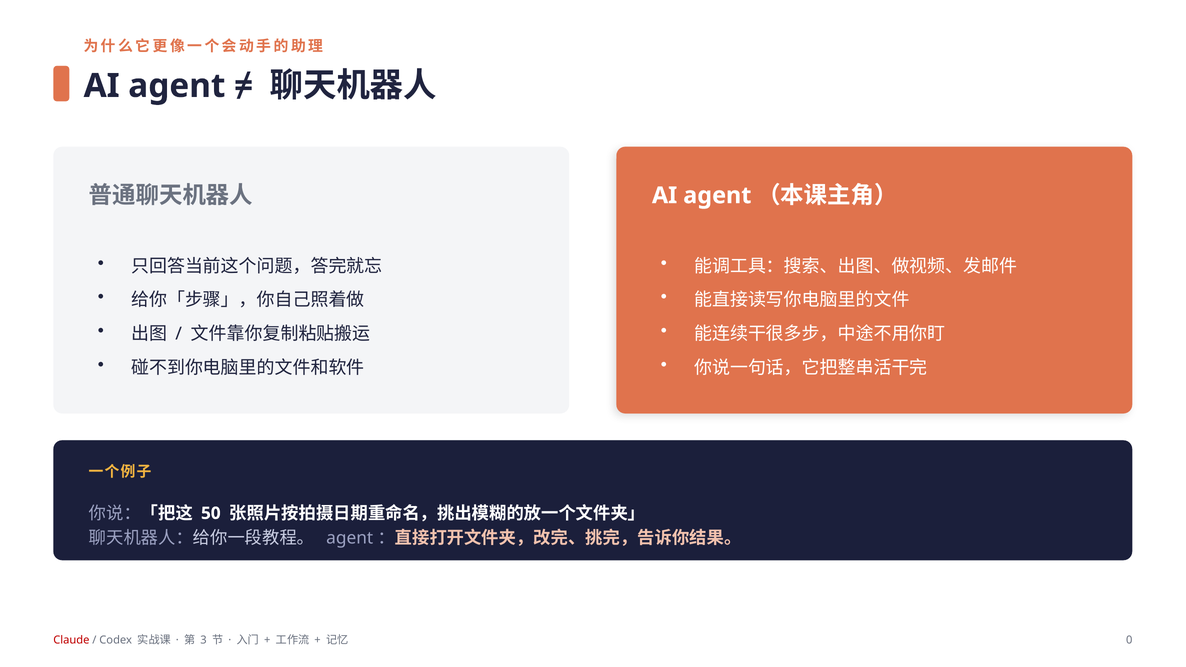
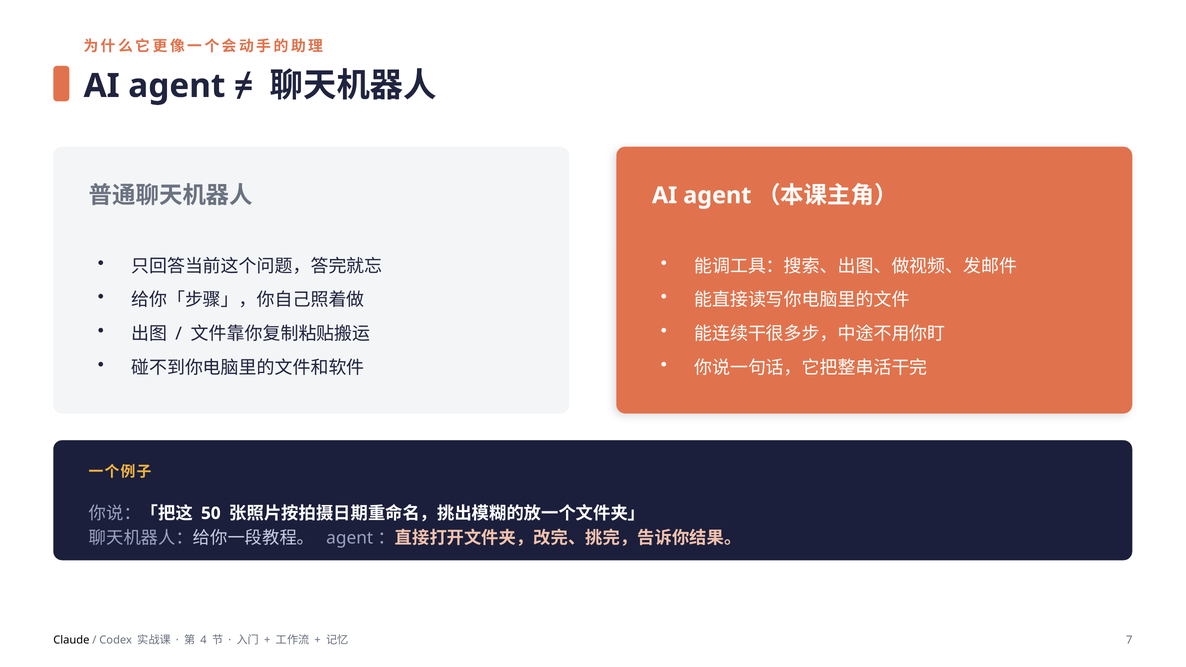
Claude colour: red -> black (71, 640)
3: 3 -> 4 (204, 640)
0: 0 -> 7 (1129, 640)
